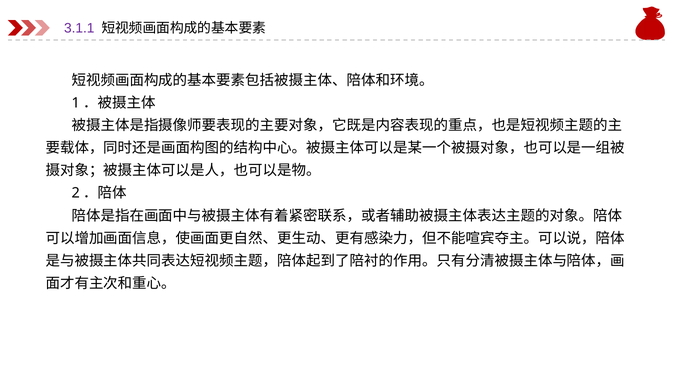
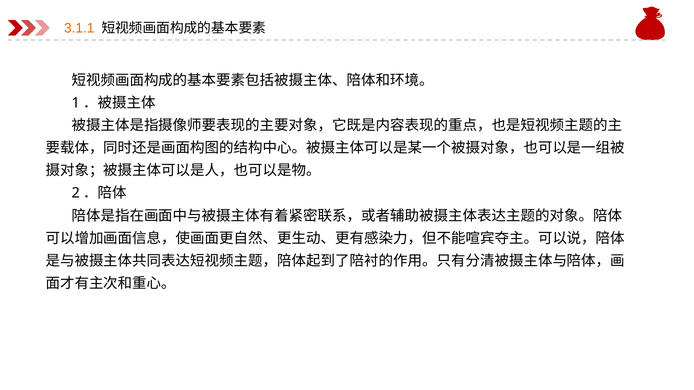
3.1.1 colour: purple -> orange (79, 29)
